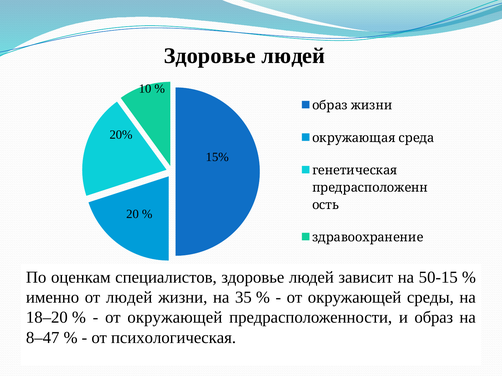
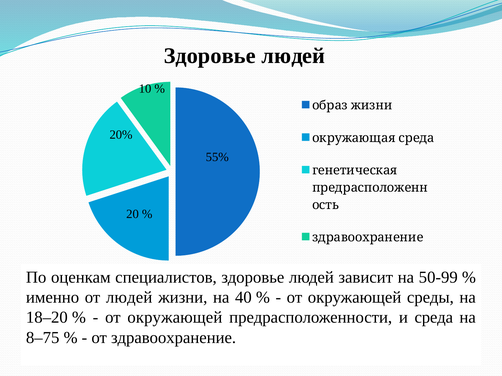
15%: 15% -> 55% (217, 157)
50-15: 50-15 -> 50-99 (438, 278)
35: 35 -> 40 (243, 298)
и образ: образ -> среда (434, 318)
8–47: 8–47 -> 8–75 (43, 338)
от психологическая: психологическая -> здравоохранение (174, 338)
